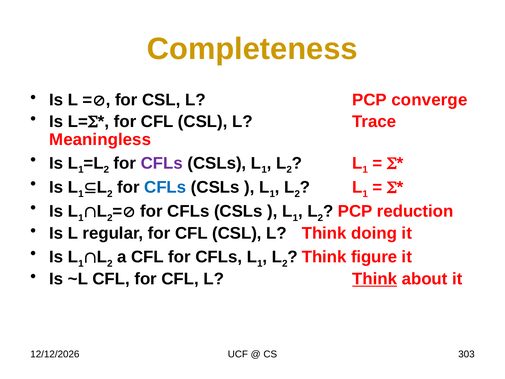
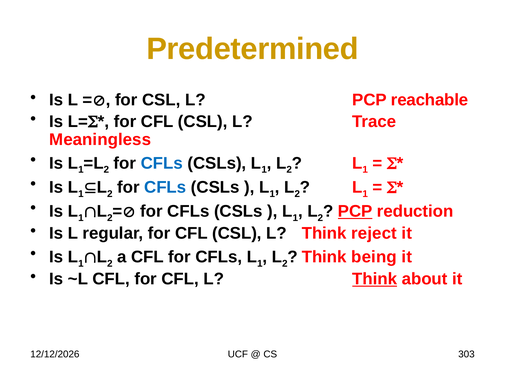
Completeness: Completeness -> Predetermined (252, 49)
converge: converge -> reachable (430, 100)
CFLs colour: purple -> blue (162, 163)
PCP underline: none -> present (355, 211)
doing: doing -> reject (374, 233)
figure: figure -> being (374, 257)
